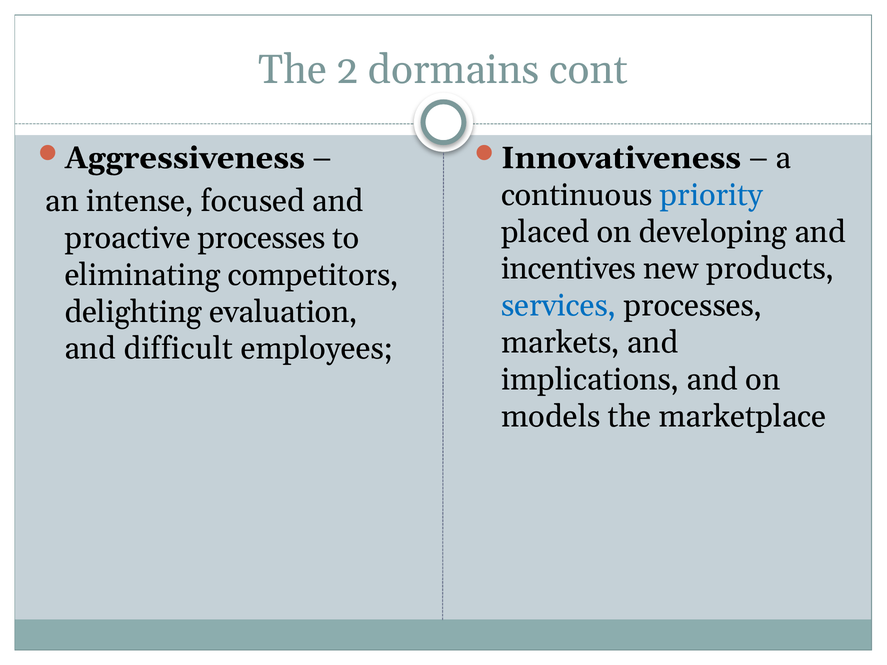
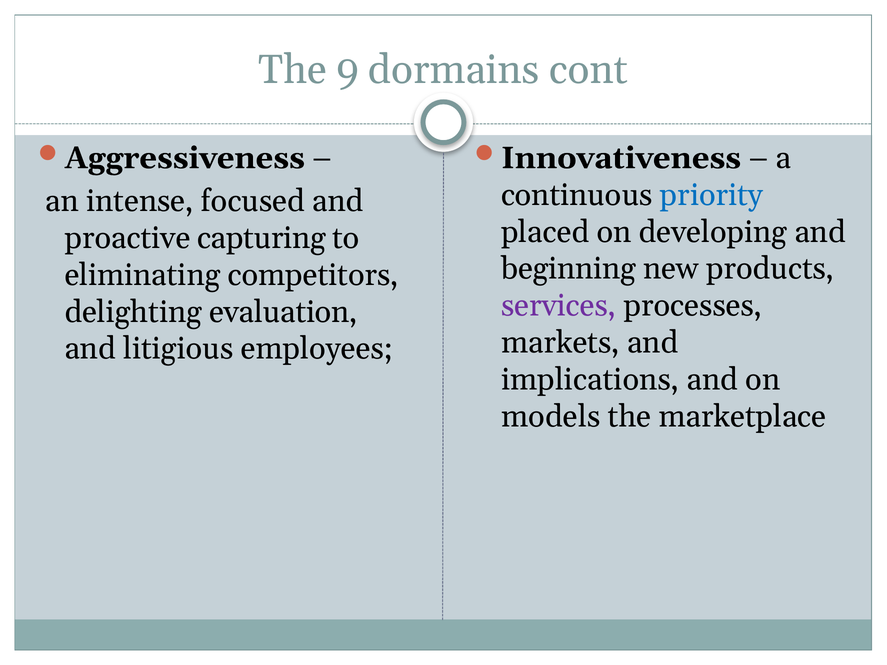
2: 2 -> 9 (348, 70)
proactive processes: processes -> capturing (262, 238)
incentives: incentives -> beginning (568, 269)
services colour: blue -> purple (559, 306)
difficult: difficult -> litigious (178, 349)
